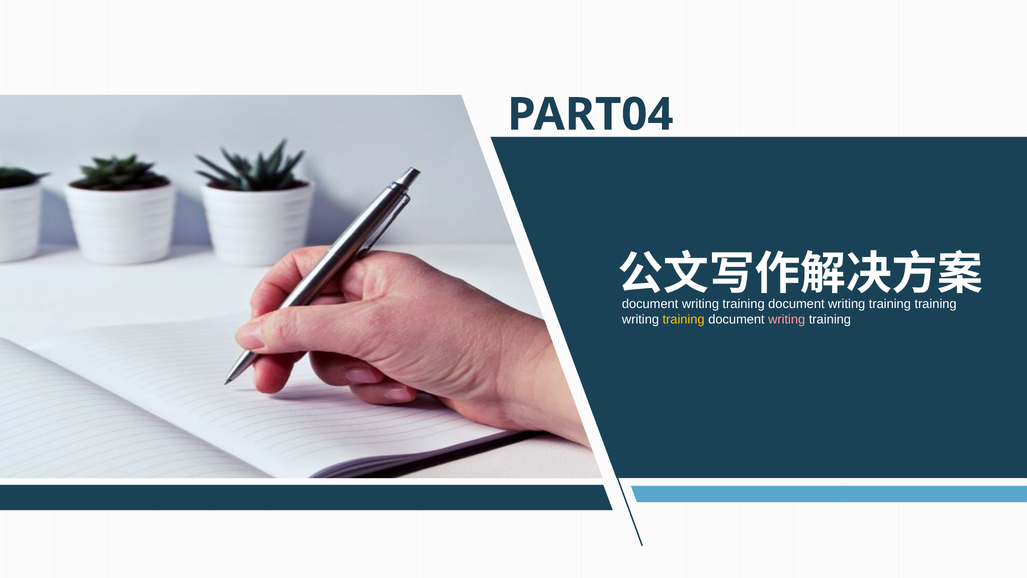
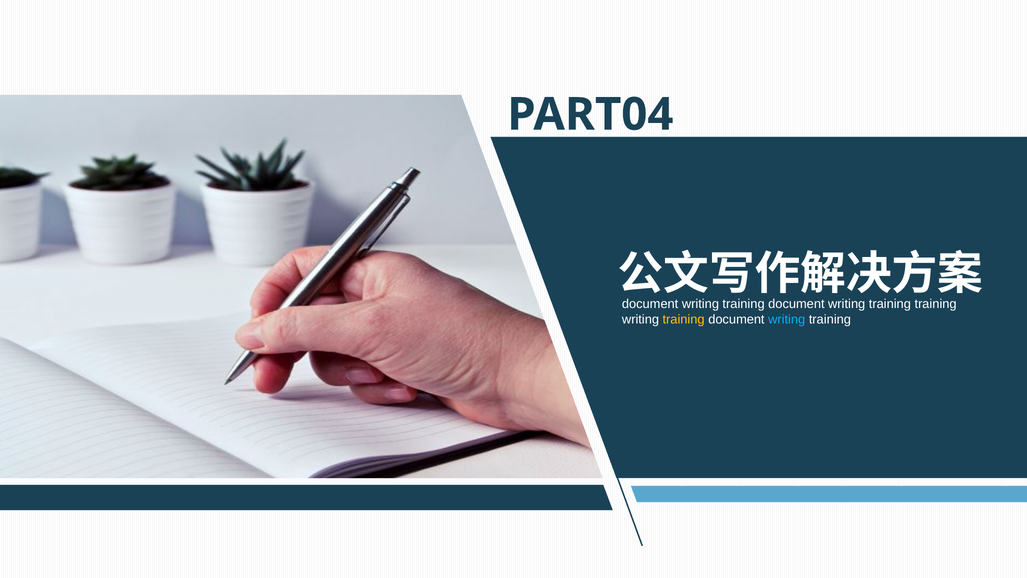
writing colour: pink -> light blue (787, 319)
